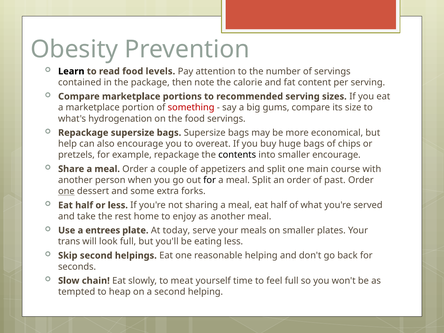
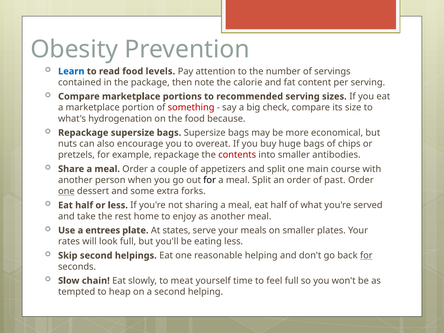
Learn colour: black -> blue (71, 71)
gums: gums -> check (276, 108)
food servings: servings -> because (226, 119)
help: help -> nuts (68, 144)
contents colour: black -> red (237, 155)
smaller encourage: encourage -> antibodies (336, 155)
today: today -> states (176, 230)
trans: trans -> rates (69, 241)
for underline: none -> present (366, 256)
